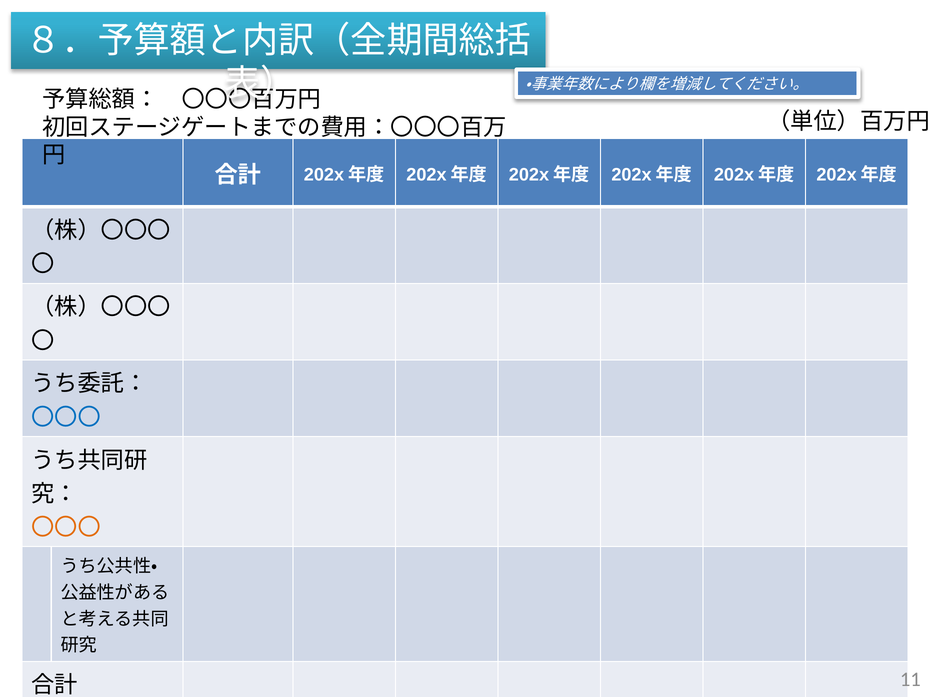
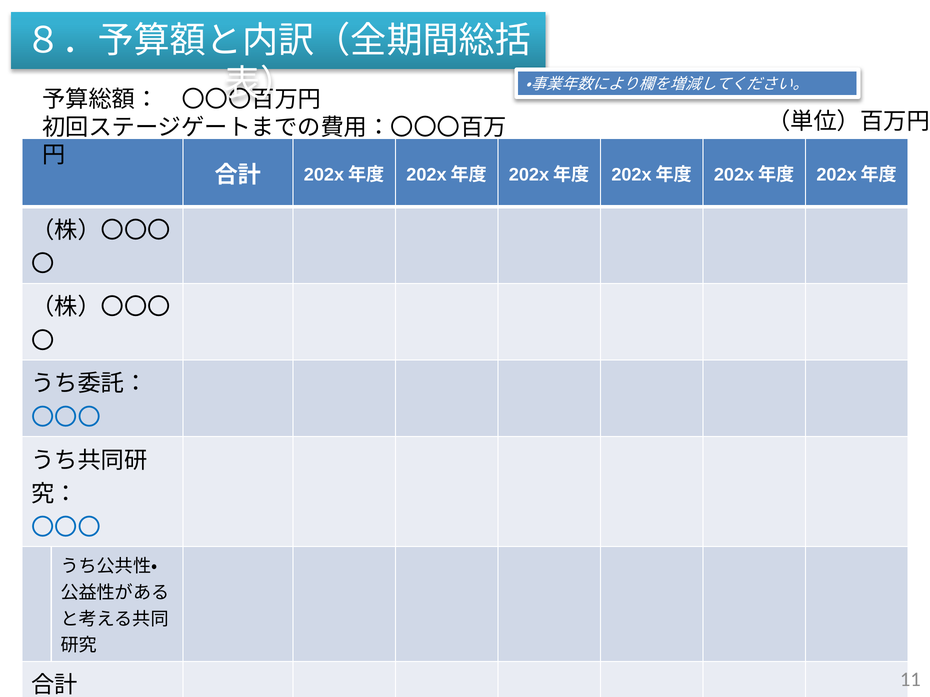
〇〇〇 colour: orange -> blue (66, 528)
